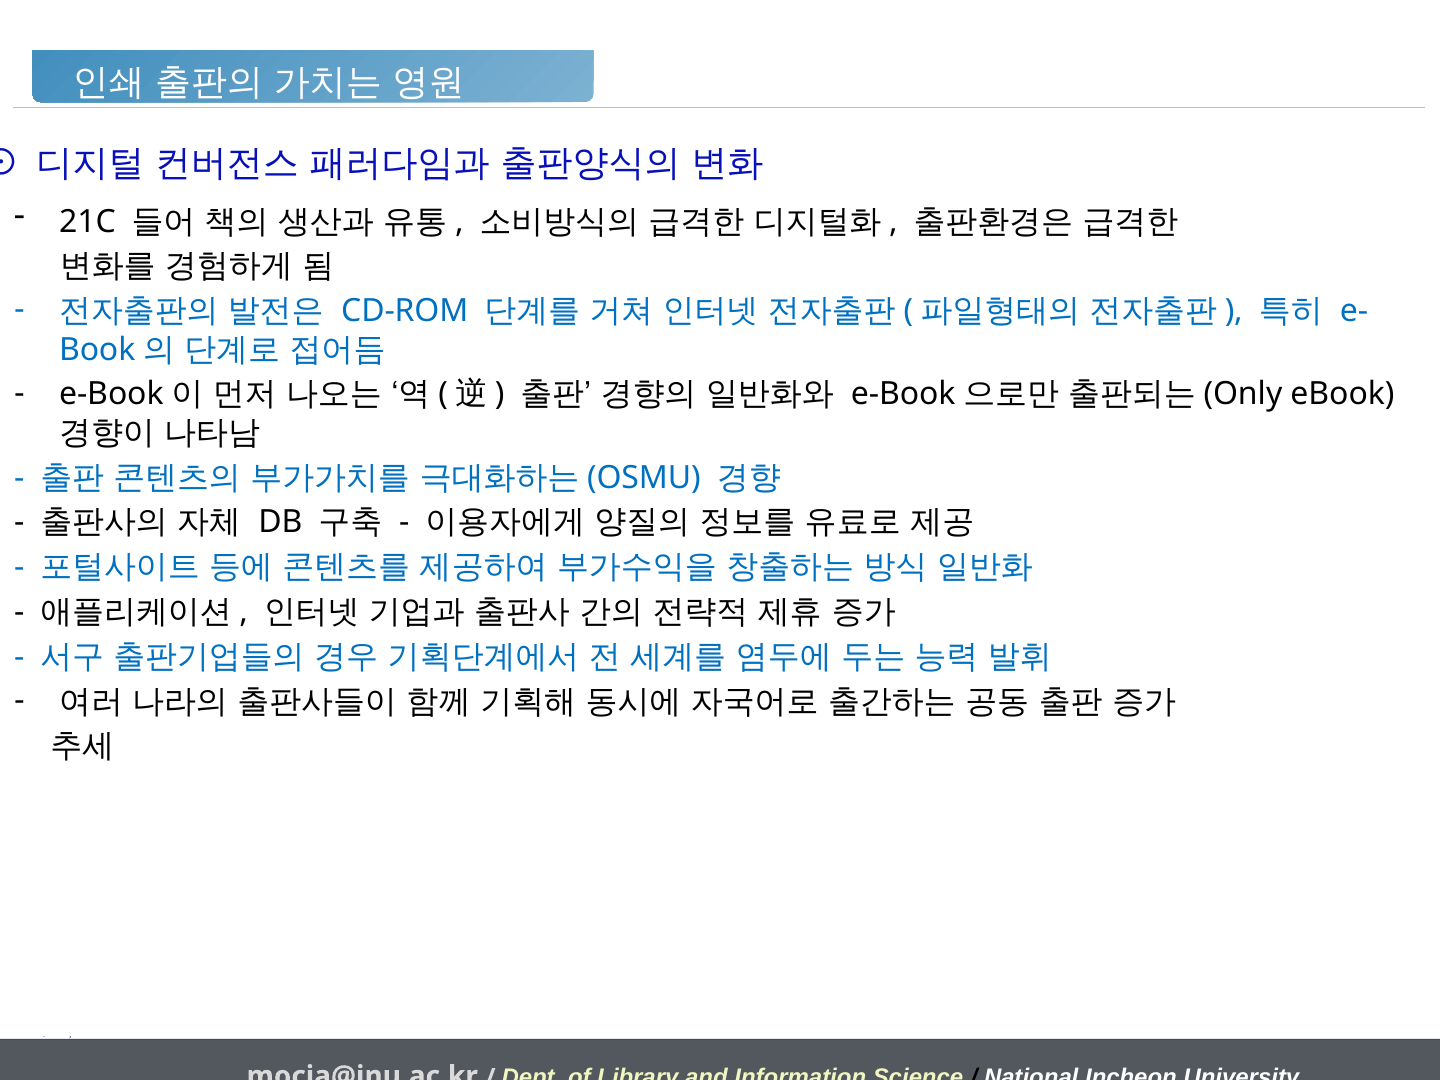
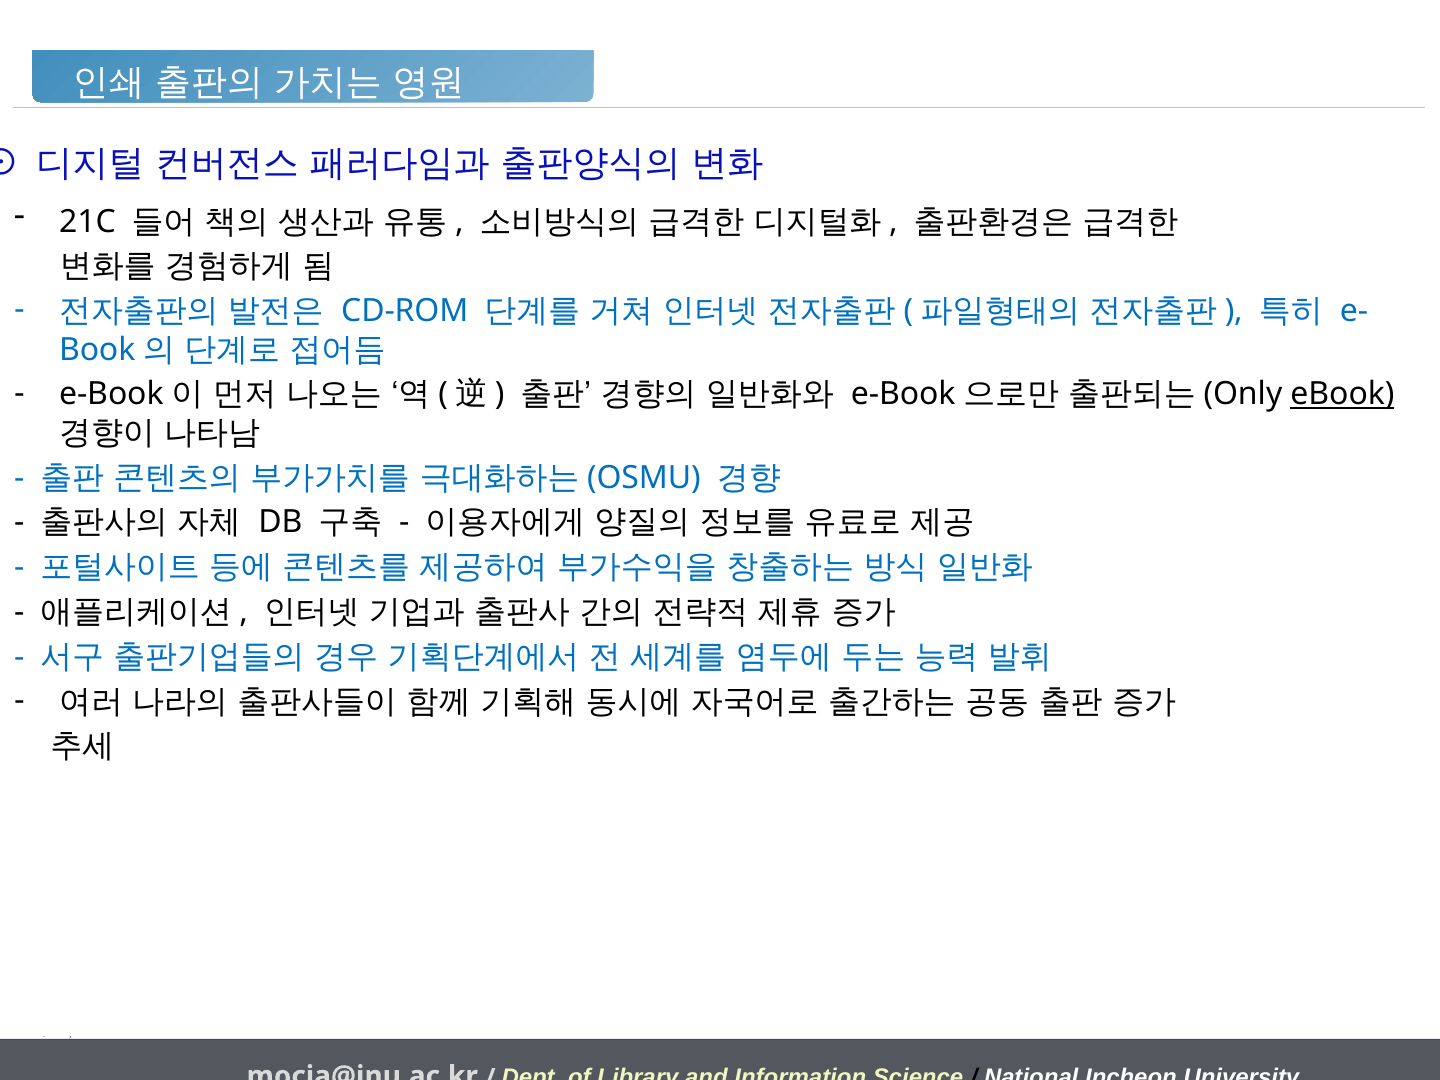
eBook underline: none -> present (1342, 394)
